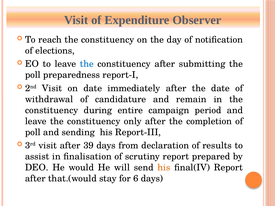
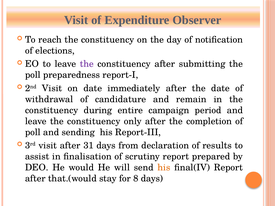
the colour: blue -> purple (87, 64)
39: 39 -> 31 (89, 146)
6: 6 -> 8 (136, 179)
